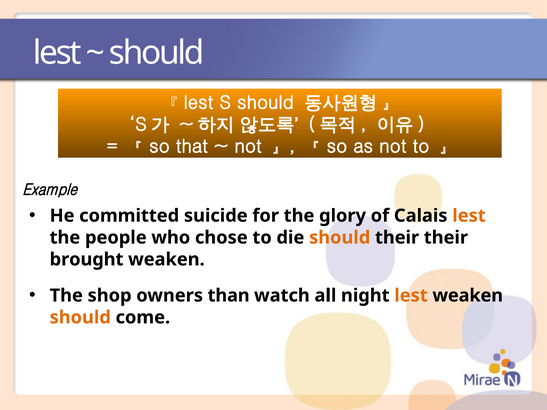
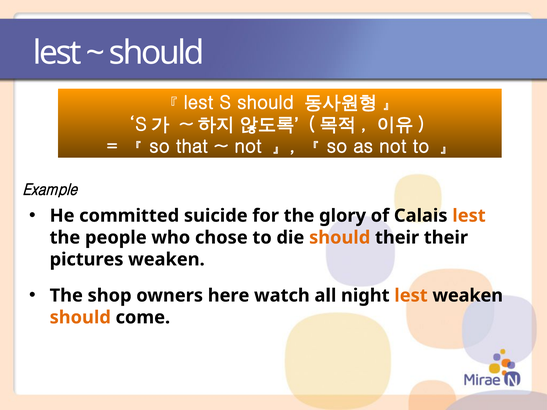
brought: brought -> pictures (87, 260)
than: than -> here (229, 296)
